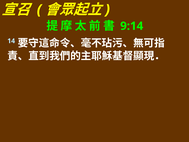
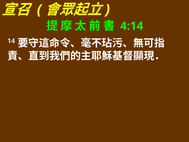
9:14: 9:14 -> 4:14 (132, 26)
